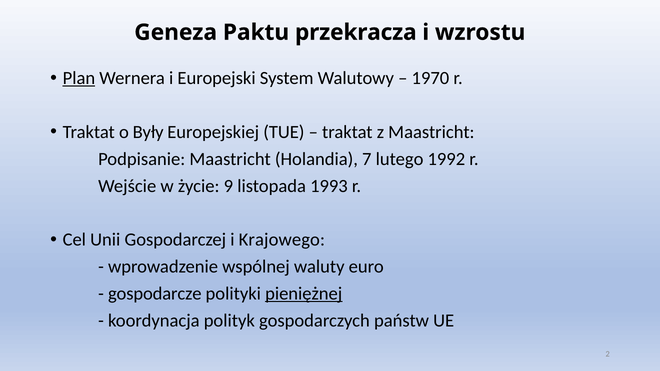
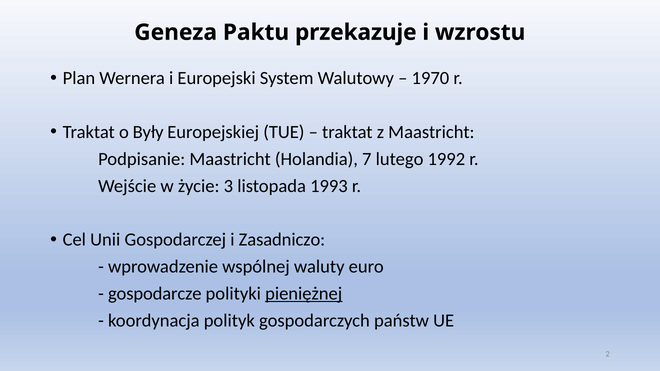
przekracza: przekracza -> przekazuje (356, 32)
Plan underline: present -> none (79, 78)
9: 9 -> 3 (228, 186)
Krajowego: Krajowego -> Zasadniczo (282, 240)
